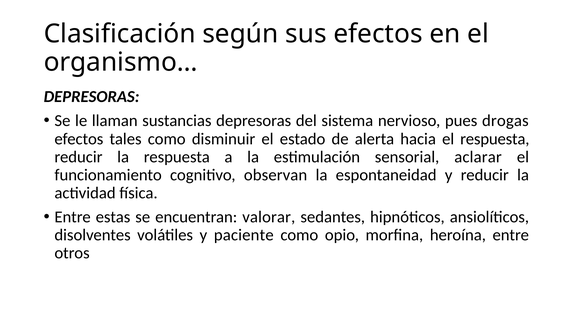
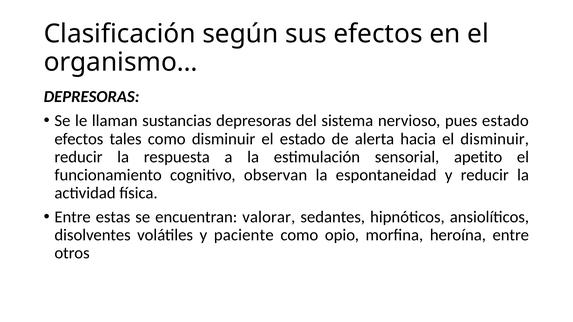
pues drogas: drogas -> estado (505, 121)
el respuesta: respuesta -> disminuir (495, 139)
aclarar: aclarar -> apetito (478, 157)
